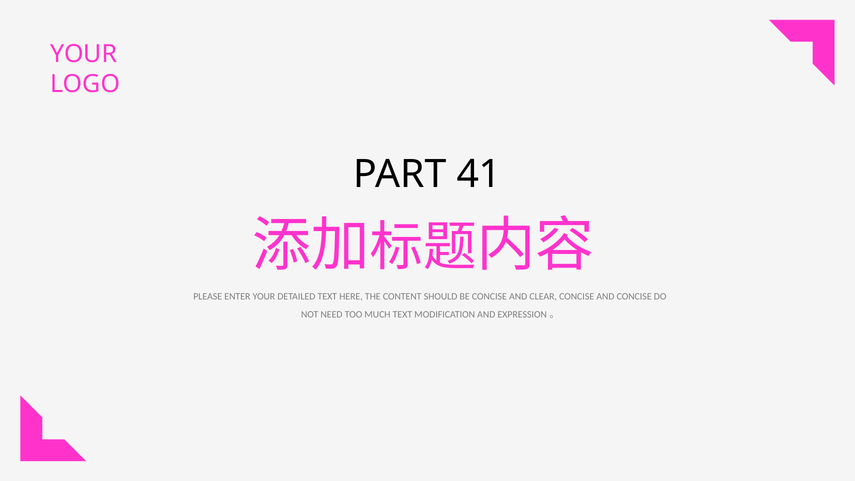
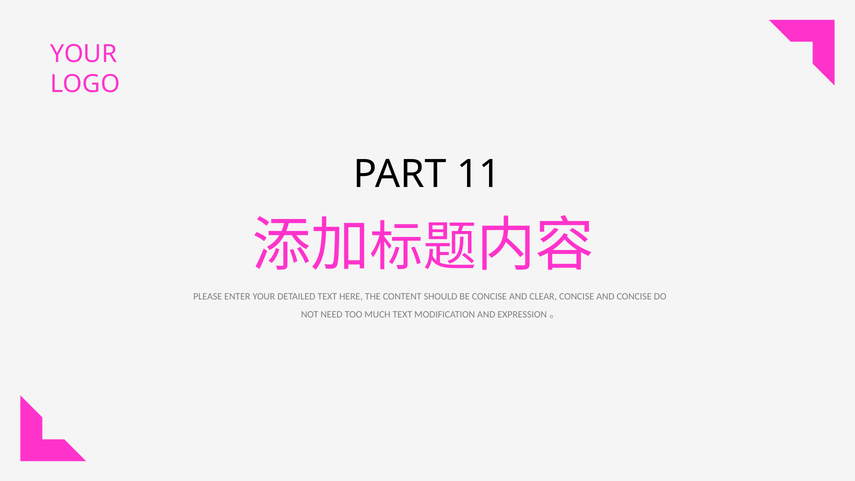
41: 41 -> 11 (479, 174)
